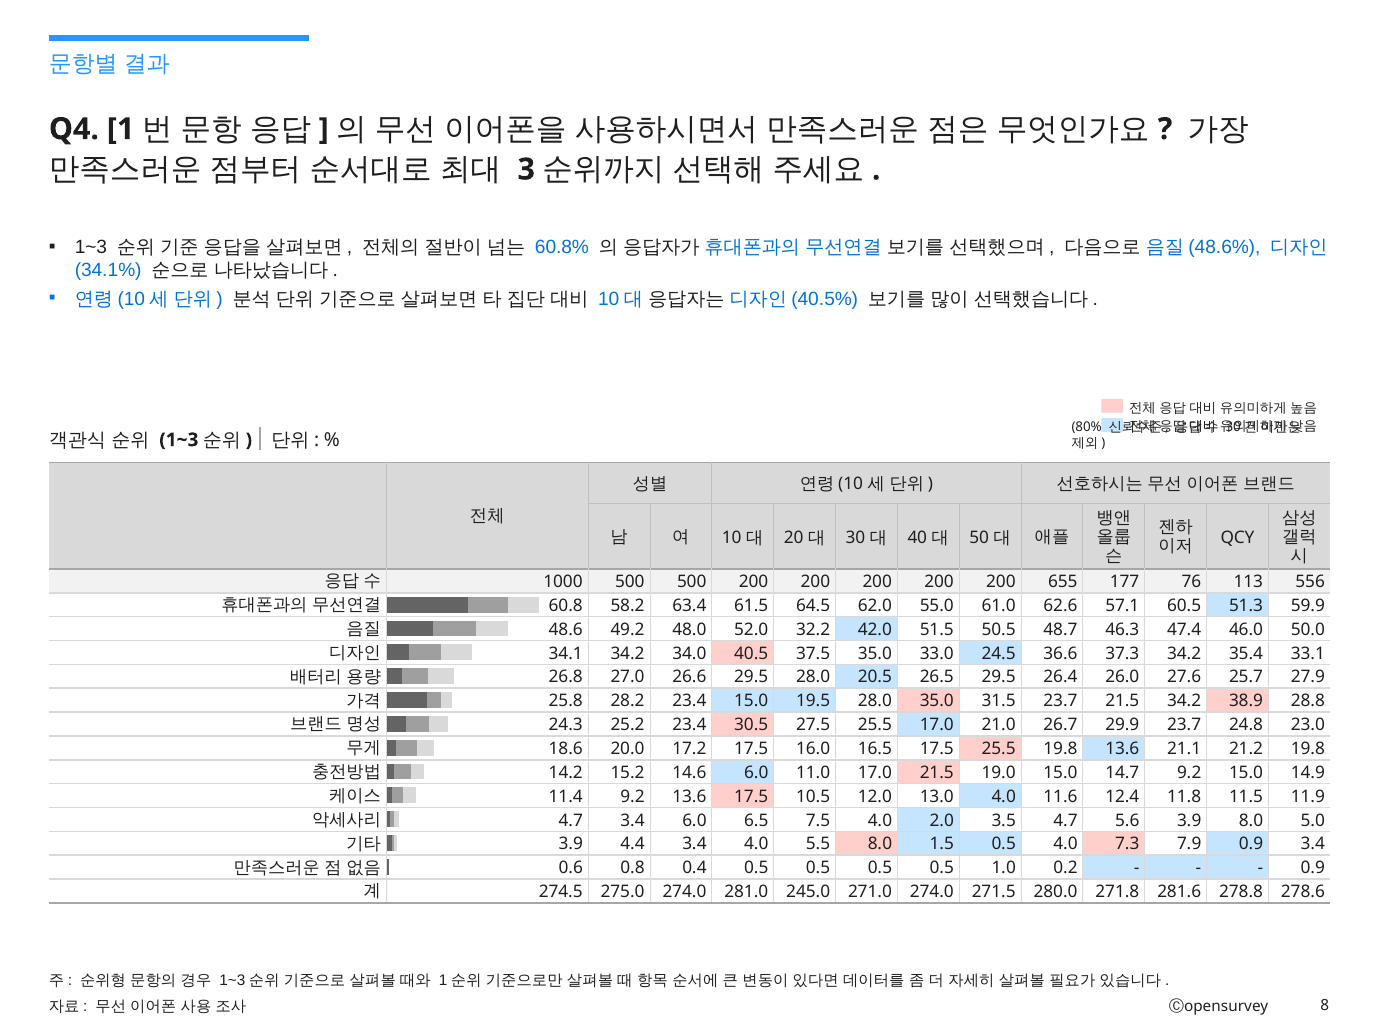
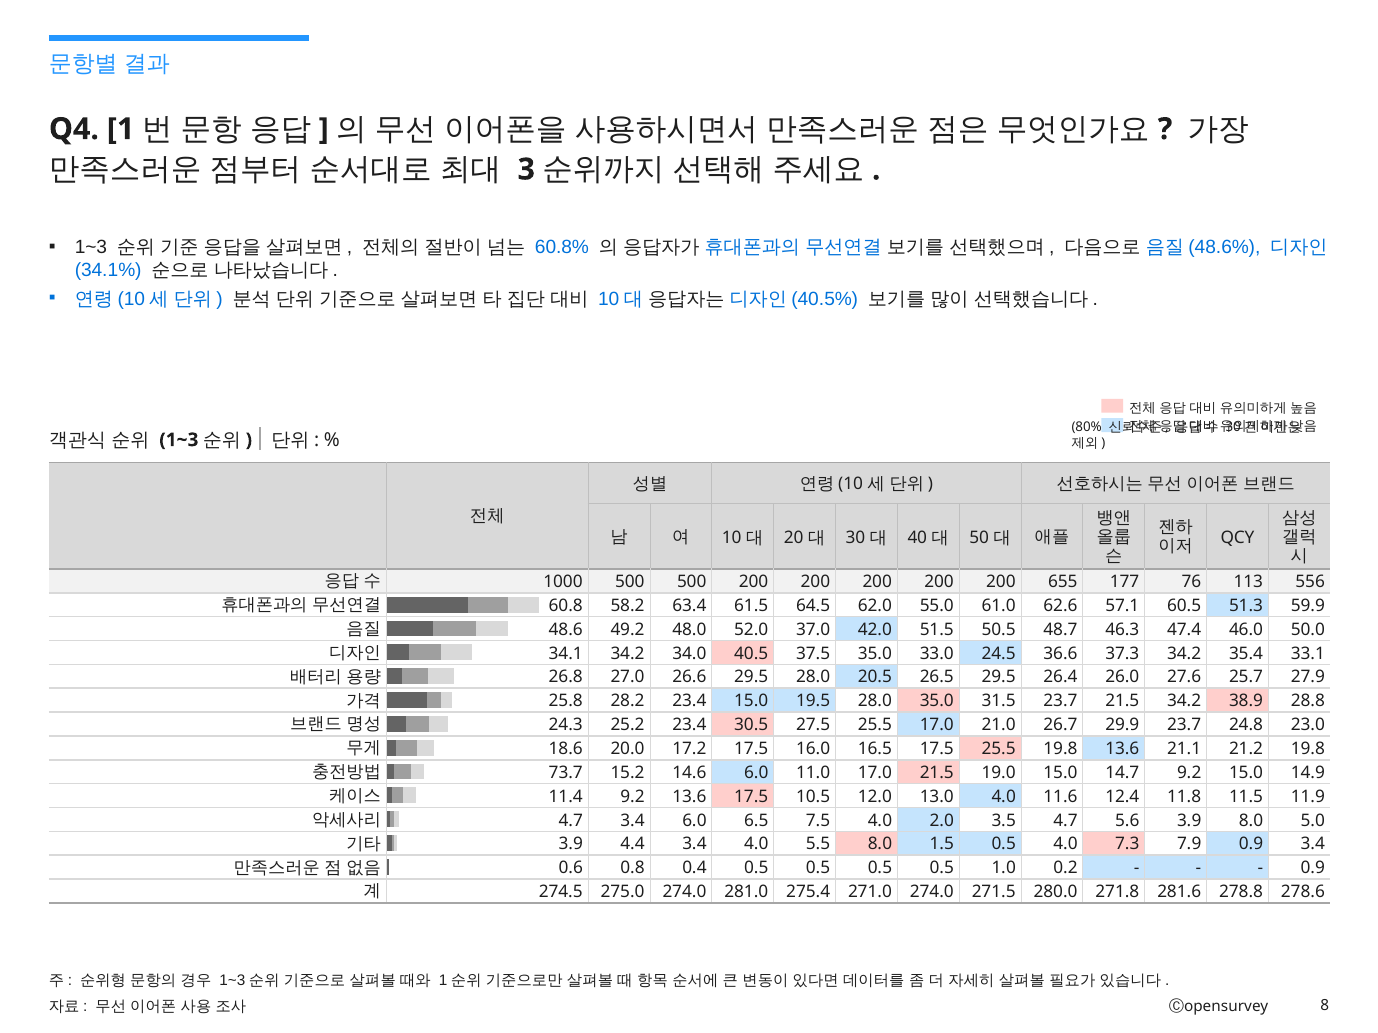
32.2: 32.2 -> 37.0 (813, 630)
14.2: 14.2 -> 73.7 (566, 773)
245.0: 245.0 -> 275.4 (808, 892)
